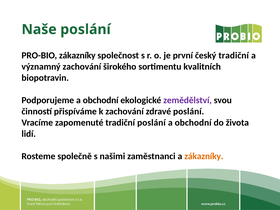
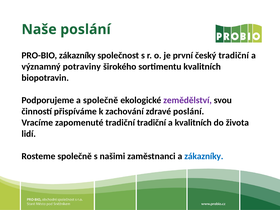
významný zachování: zachování -> potraviny (82, 67)
Podporujeme a obchodní: obchodní -> společně (101, 100)
tradiční poslání: poslání -> tradiční (152, 123)
obchodní: obchodní -> kvalitních (193, 123)
zákazníky colour: orange -> blue (204, 156)
